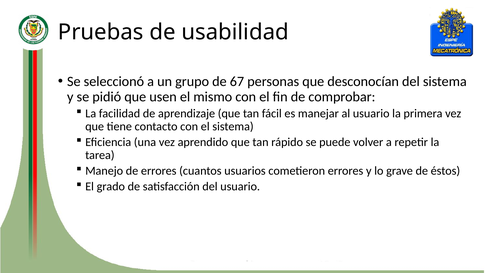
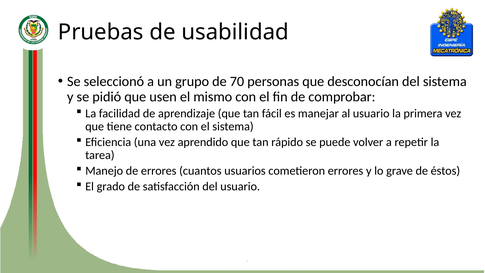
67: 67 -> 70 (237, 81)
